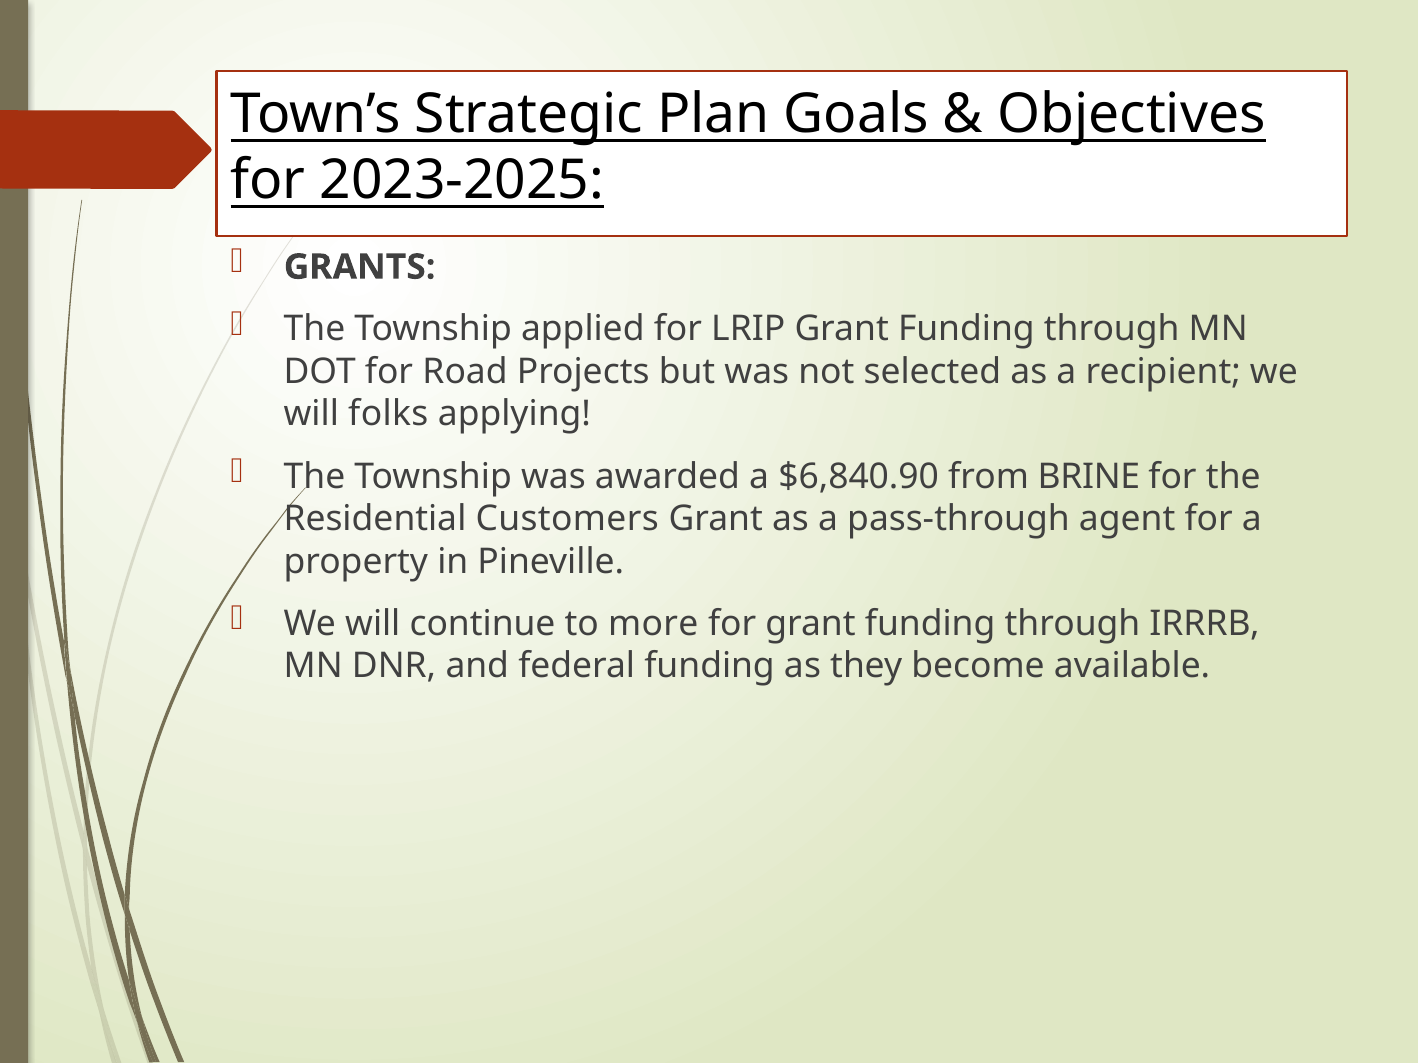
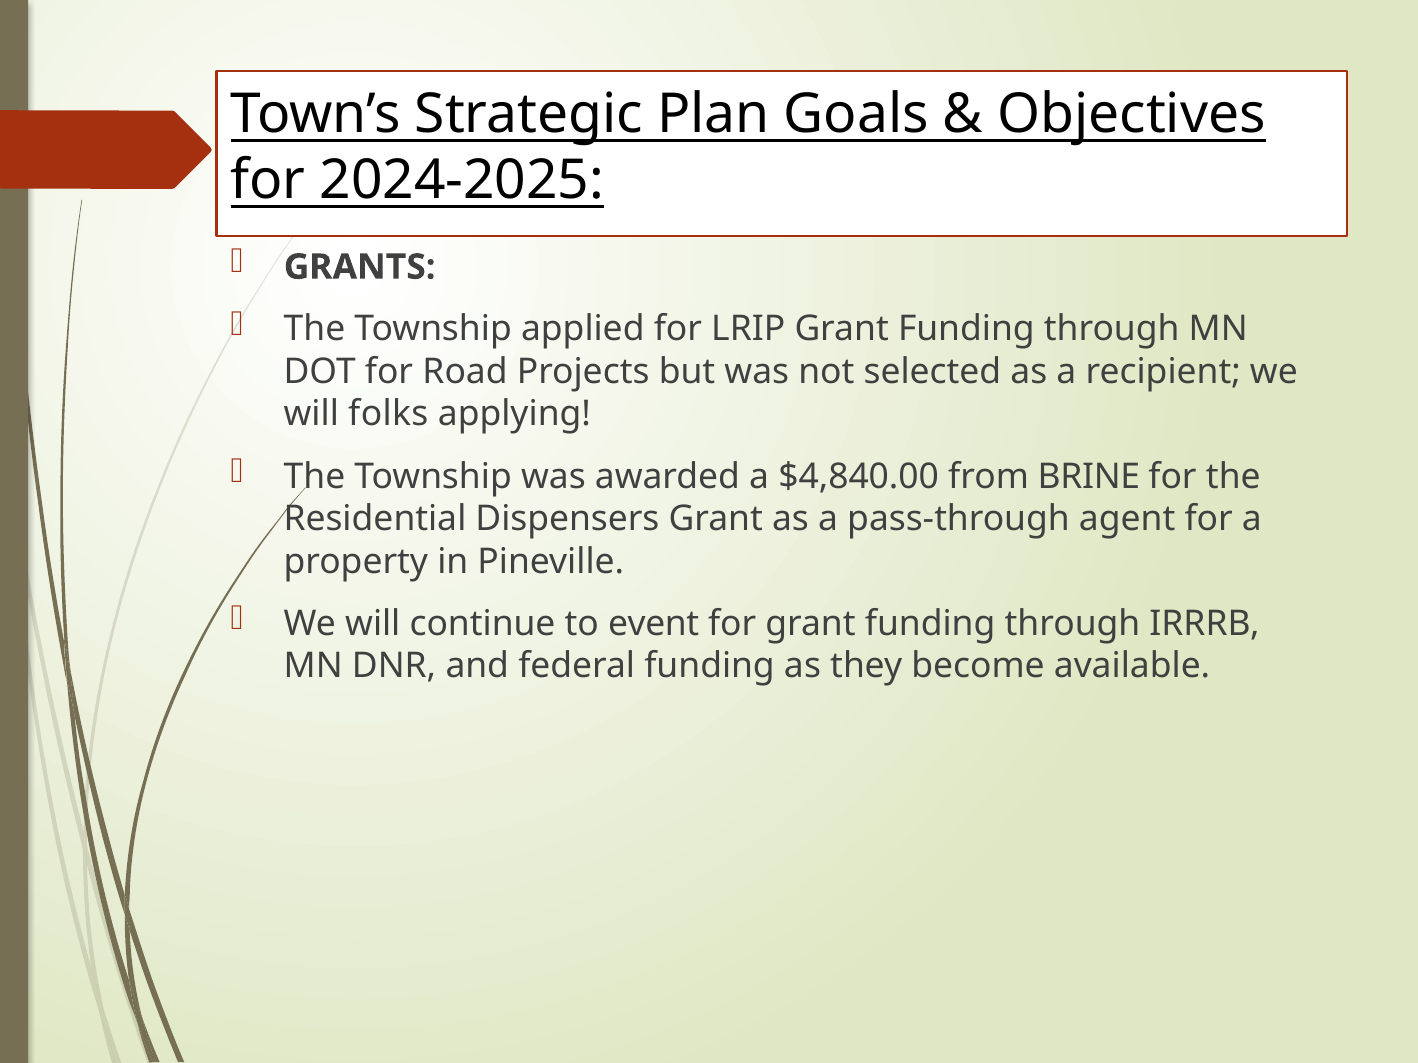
2023-2025: 2023-2025 -> 2024-2025 (462, 181)
$6,840.90: $6,840.90 -> $4,840.00 (859, 477)
Customers: Customers -> Dispensers (567, 519)
more: more -> event (654, 624)
